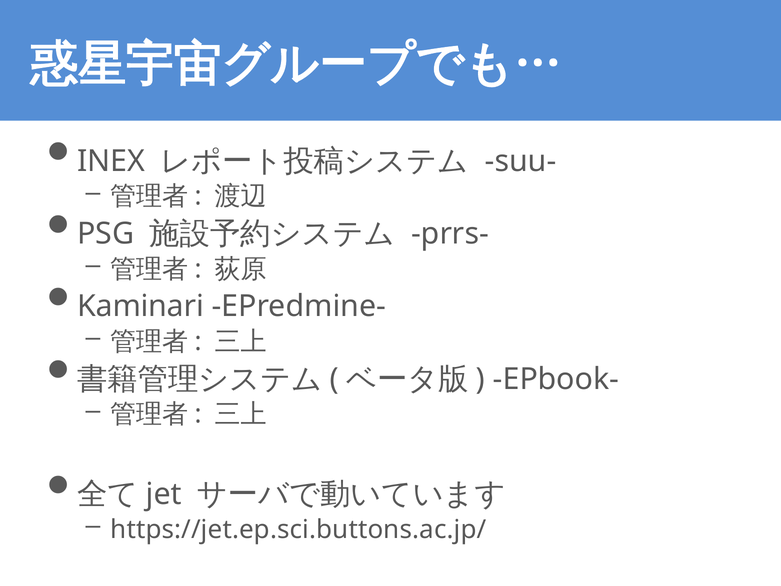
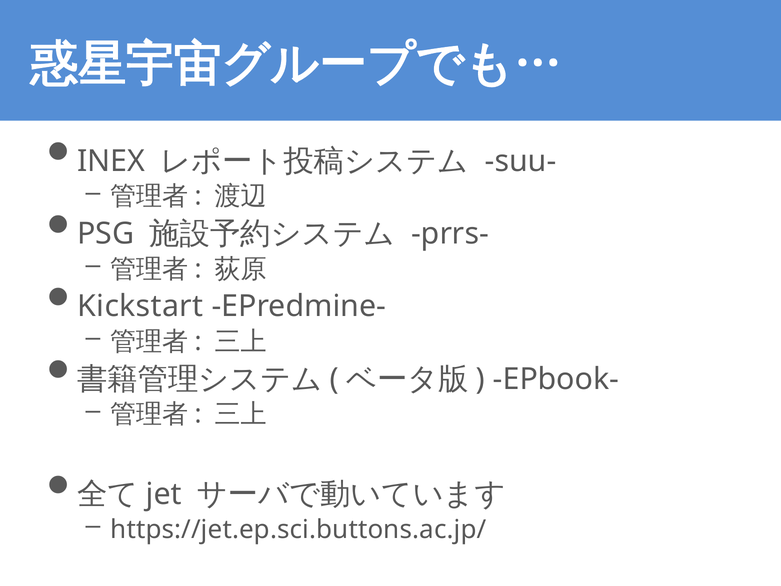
Kaminari: Kaminari -> Kickstart (140, 306)
